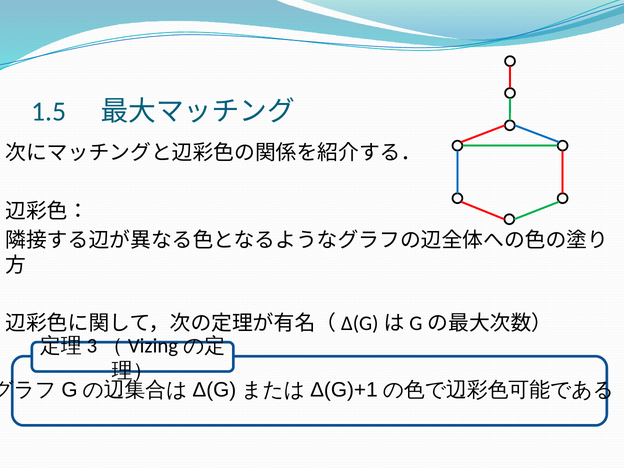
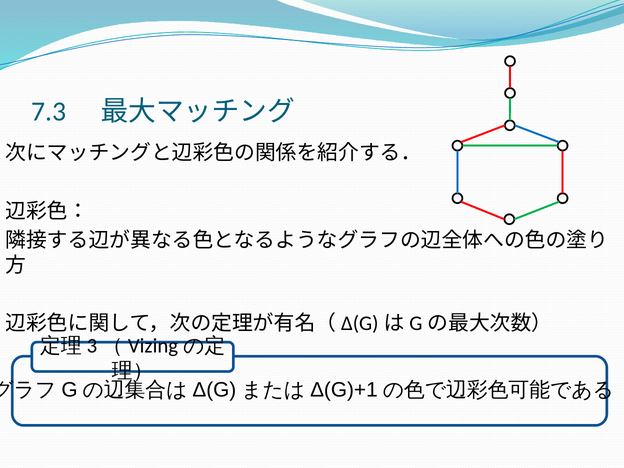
1.5: 1.5 -> 7.3 (49, 111)
